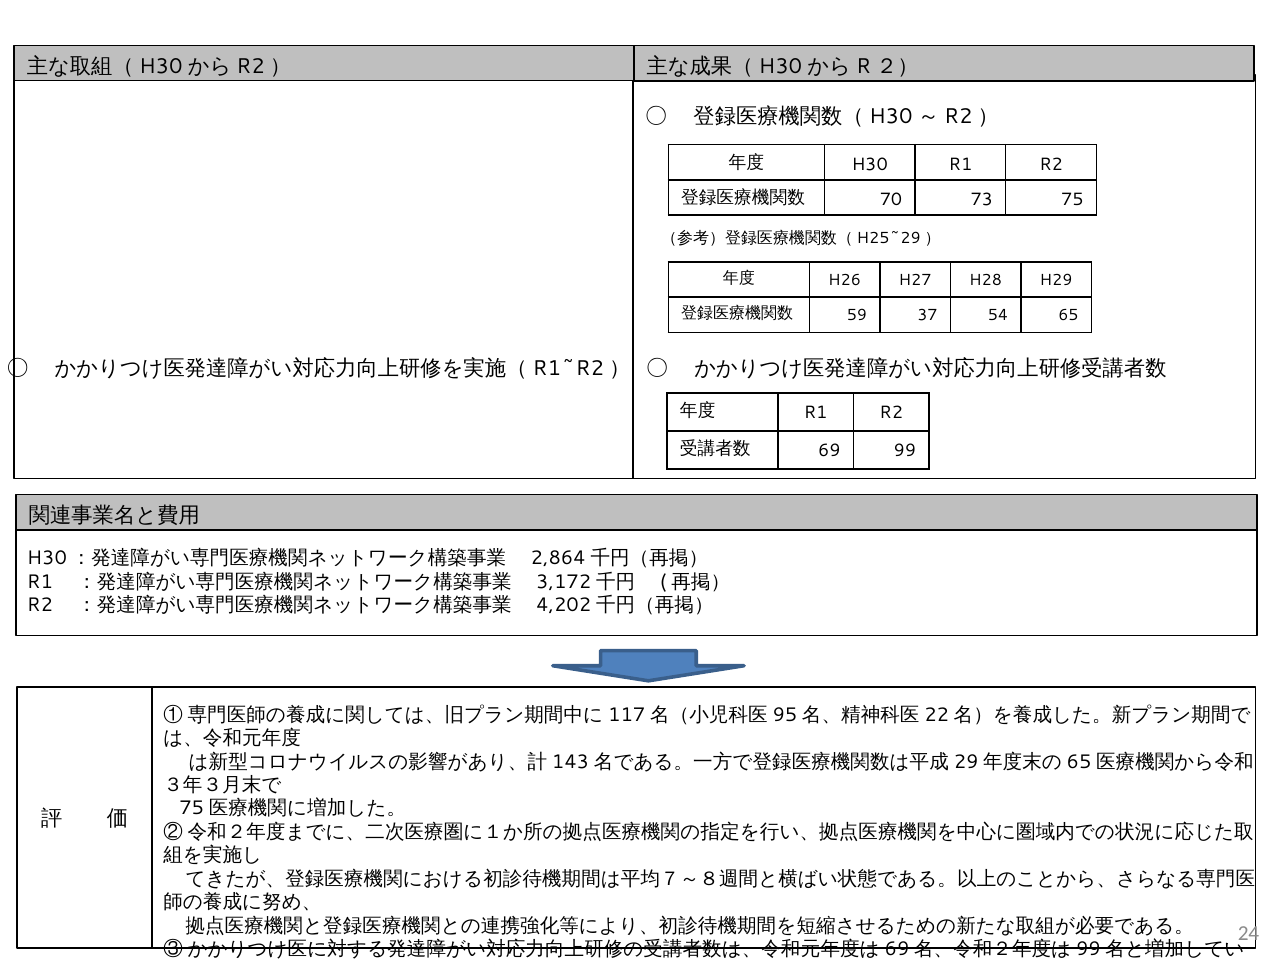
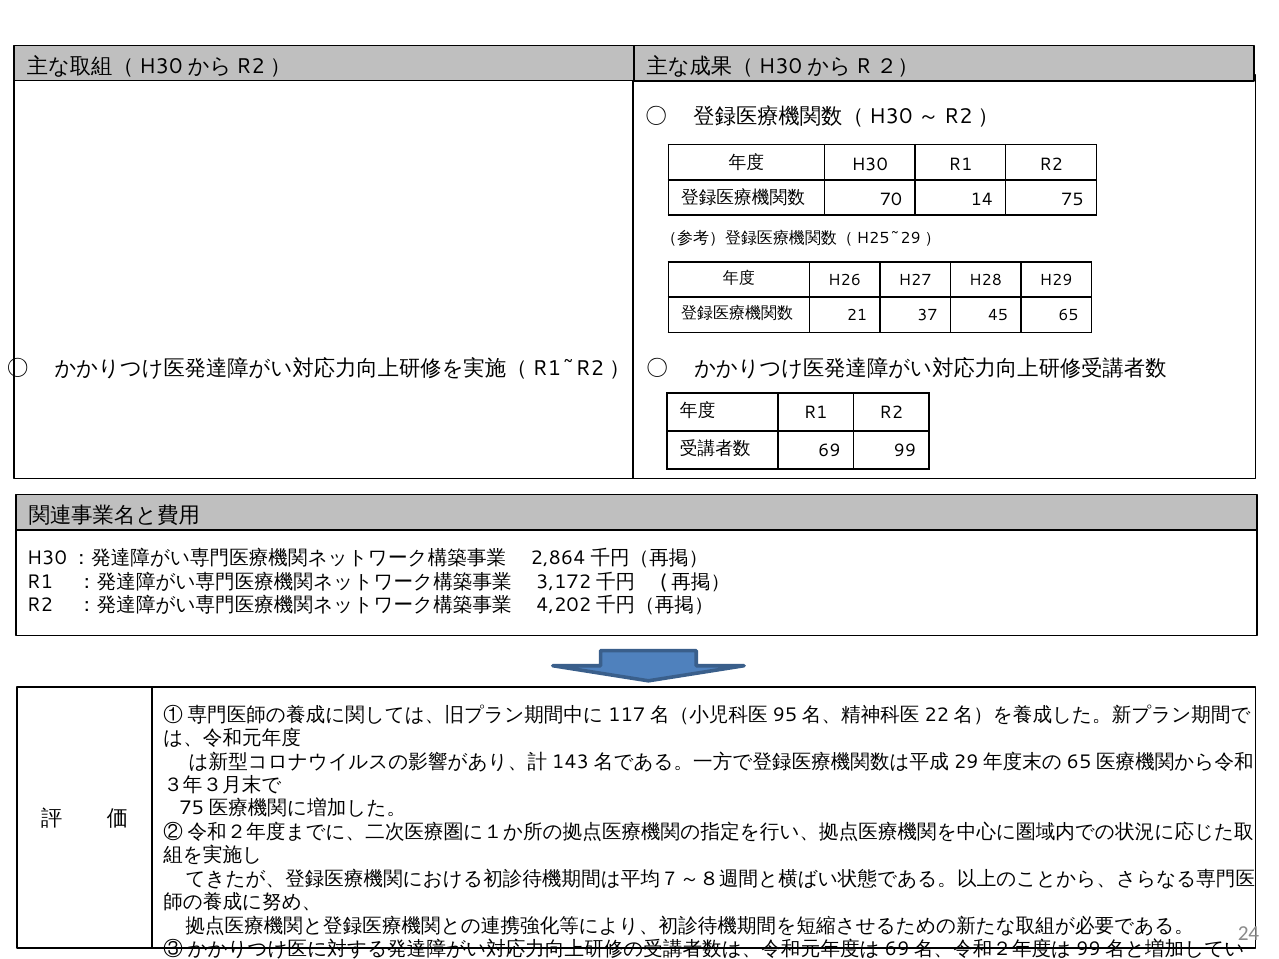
73: 73 -> 14 (982, 200)
59: 59 -> 21 (857, 316)
54: 54 -> 45 (998, 316)
